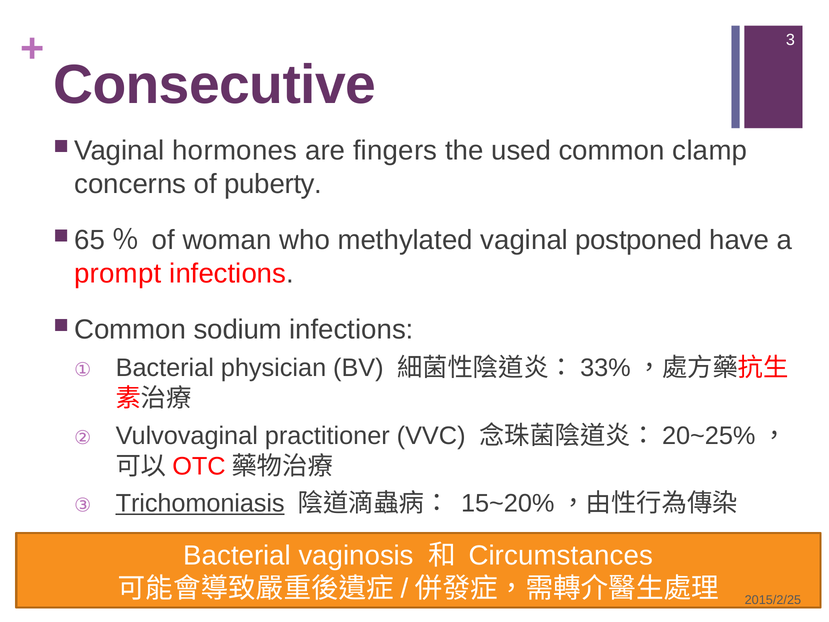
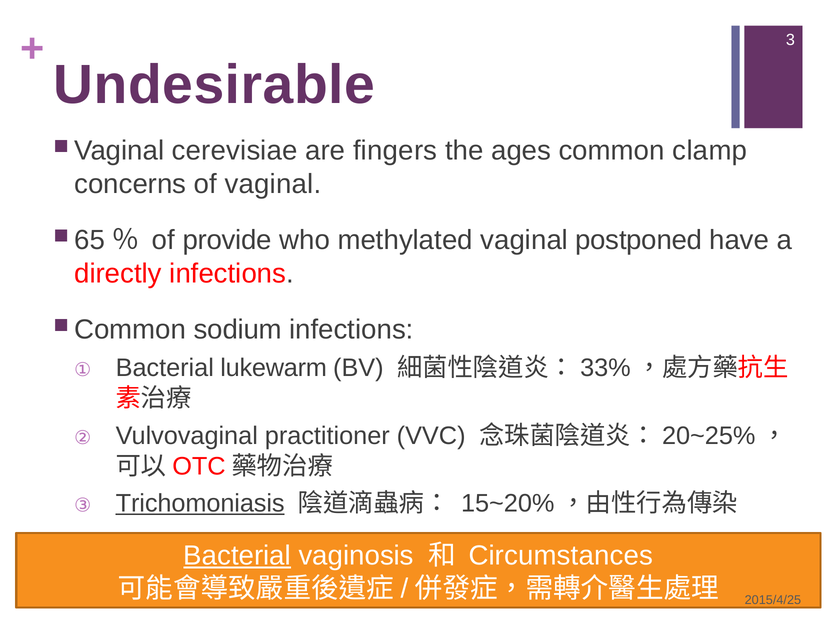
Consecutive: Consecutive -> Undesirable (214, 85)
hormones: hormones -> cerevisiae (235, 151)
used: used -> ages (521, 151)
of puberty: puberty -> vaginal (273, 184)
woman: woman -> provide (227, 240)
prompt: prompt -> directly (118, 273)
physician: physician -> lukewarm (274, 368)
Bacterial underline: none -> present (237, 555)
2015/2/25: 2015/2/25 -> 2015/4/25 (773, 600)
